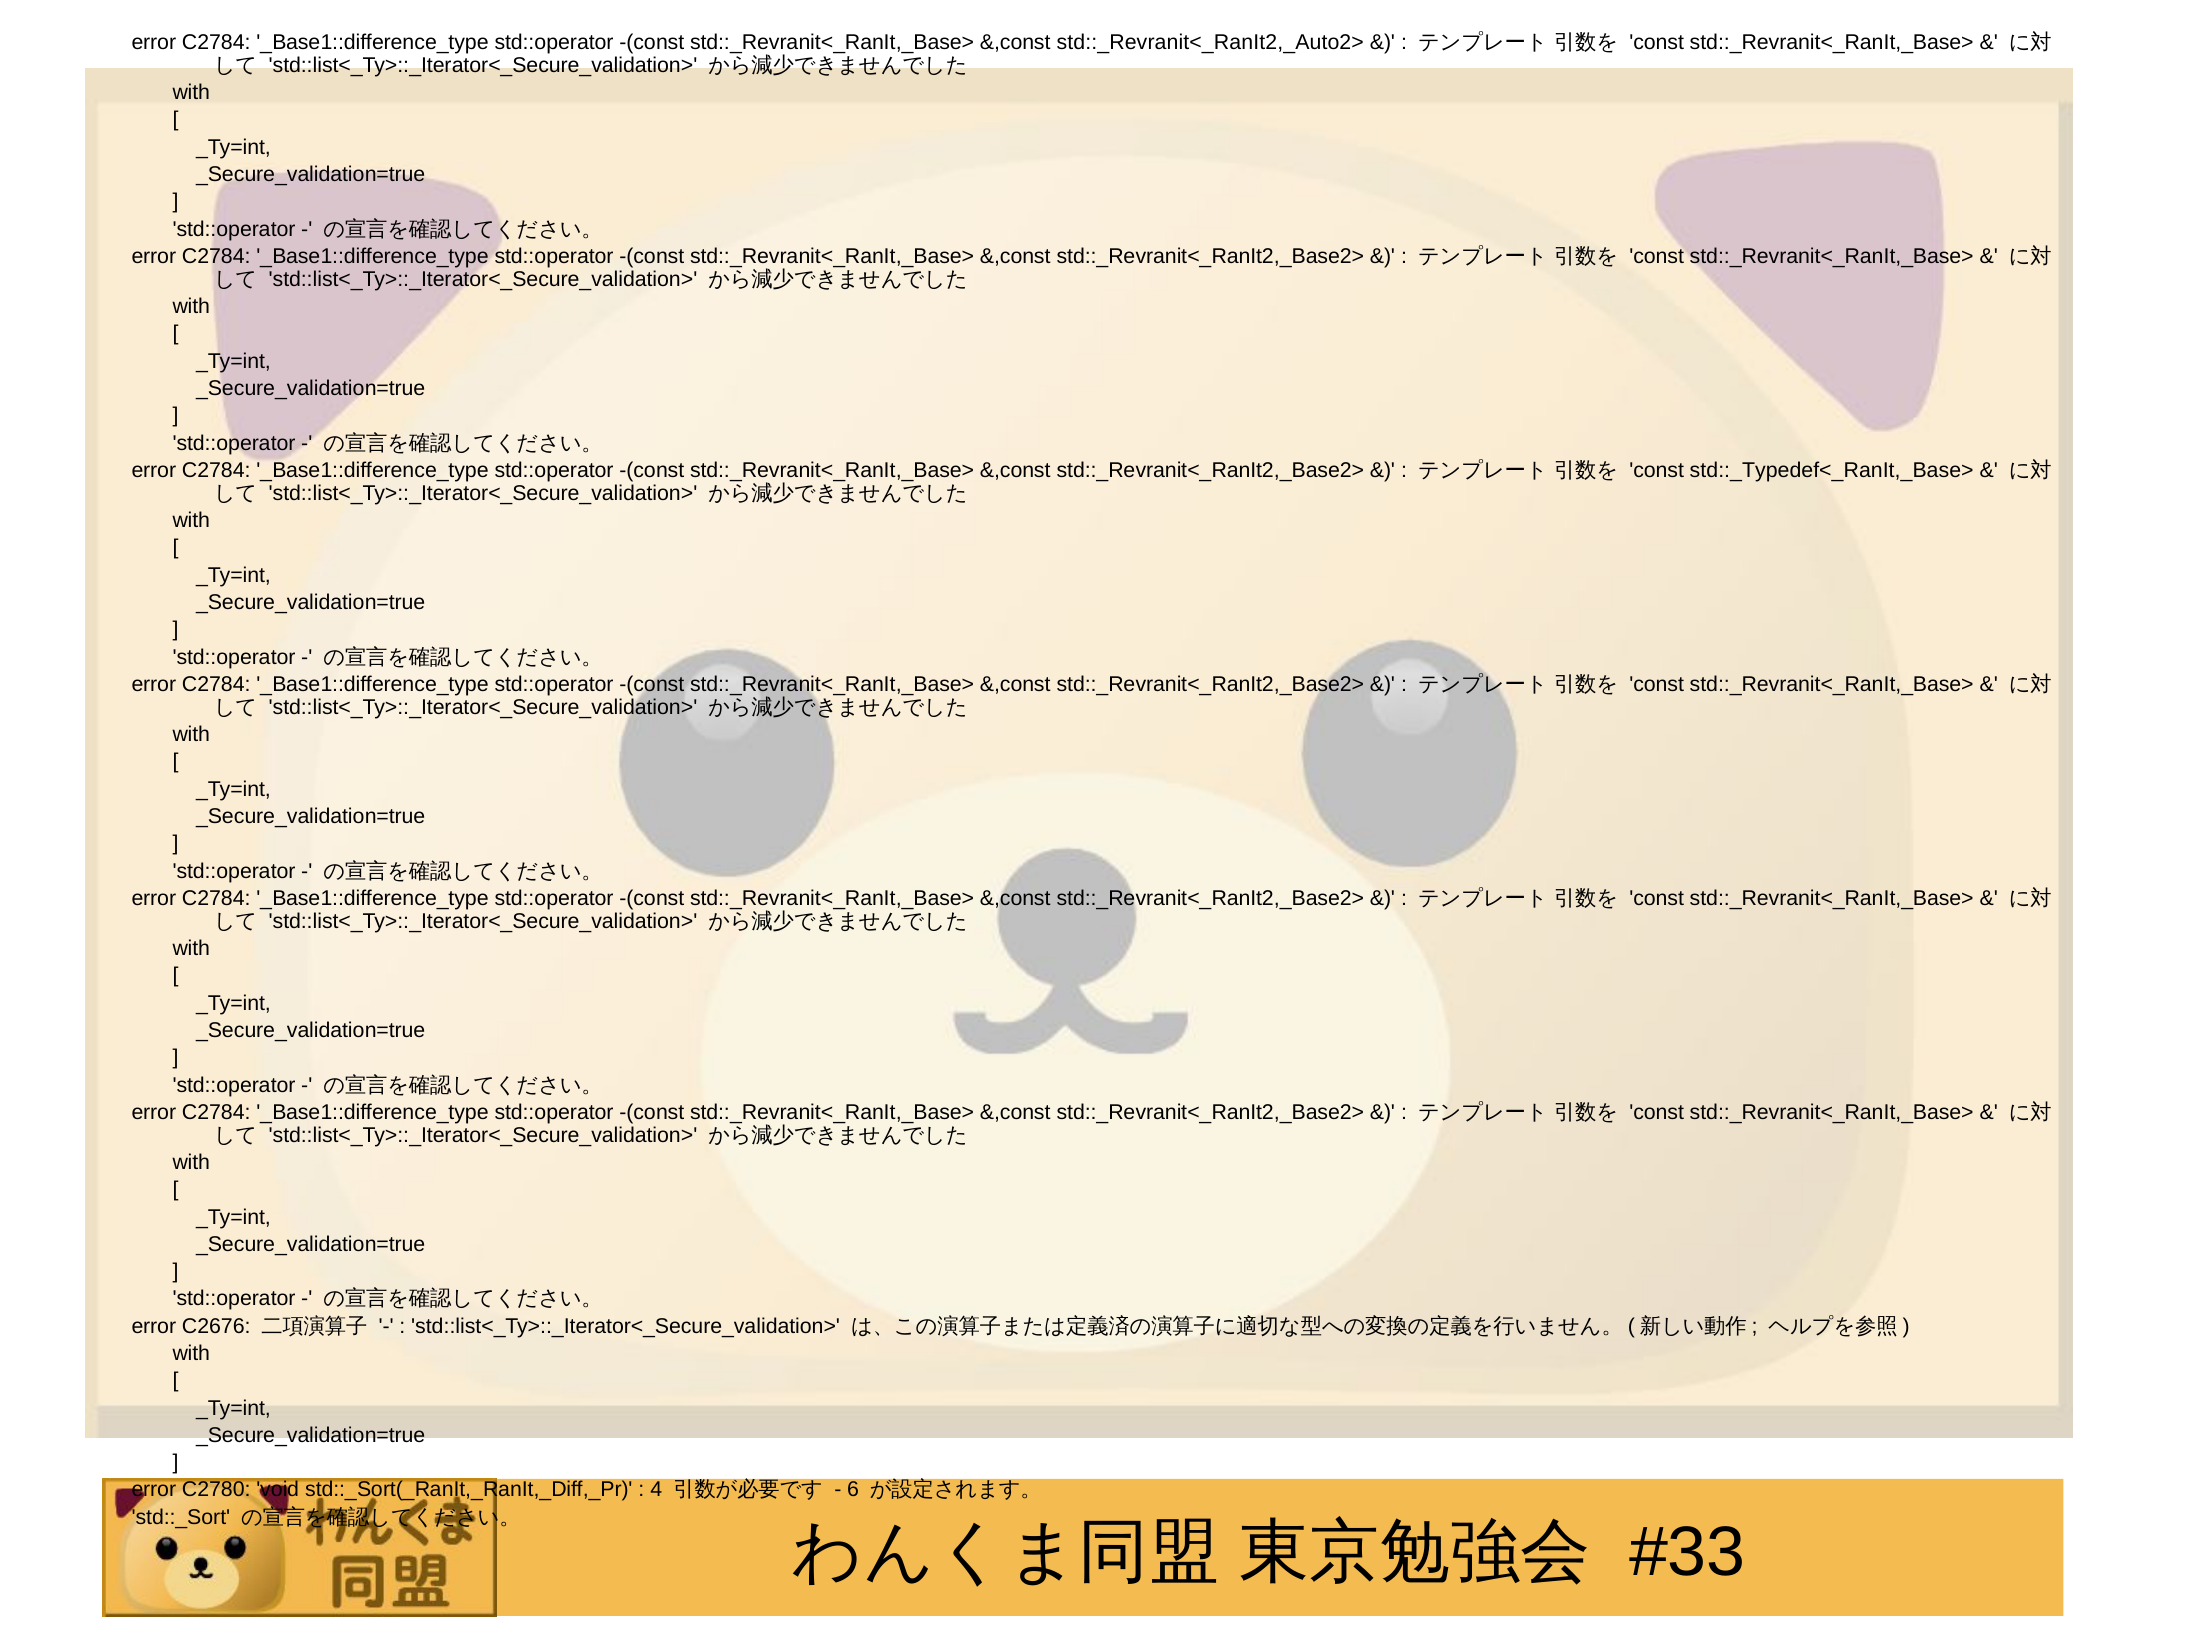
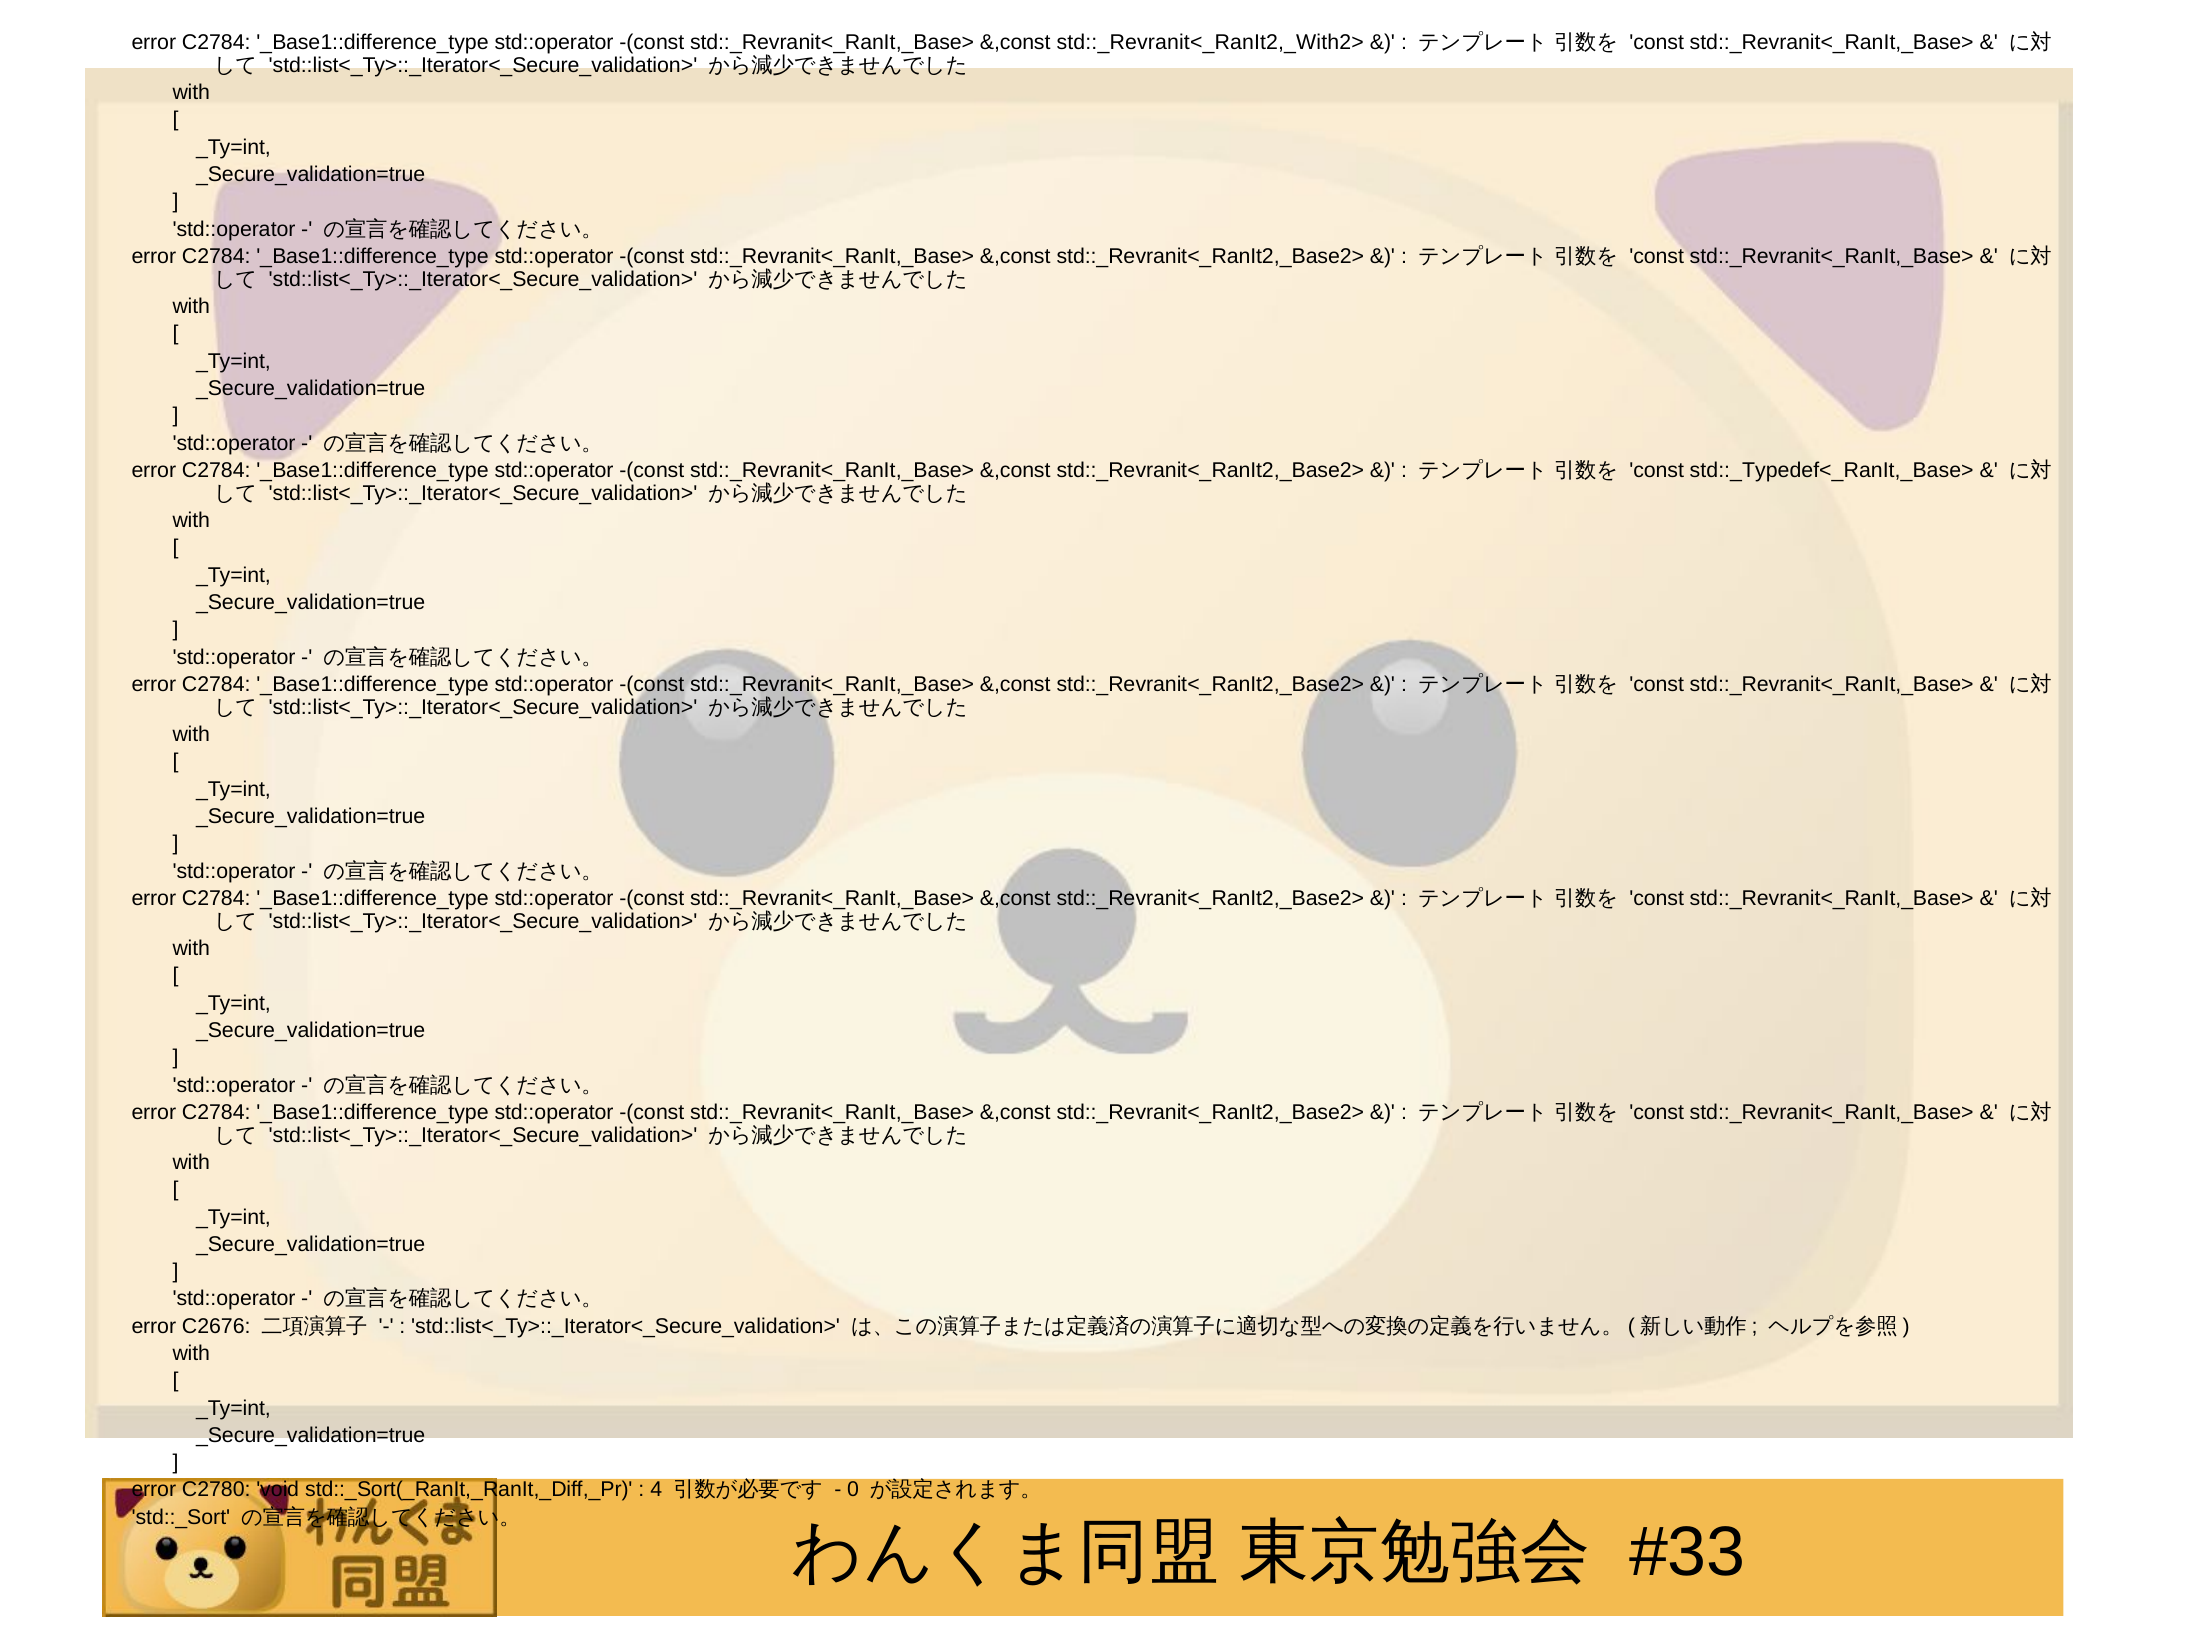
std::_Revranit<_RanIt2,_Auto2>: std::_Revranit<_RanIt2,_Auto2> -> std::_Revranit<_RanIt2,_With2> (1210, 42)
6: 6 -> 0 (853, 1490)
